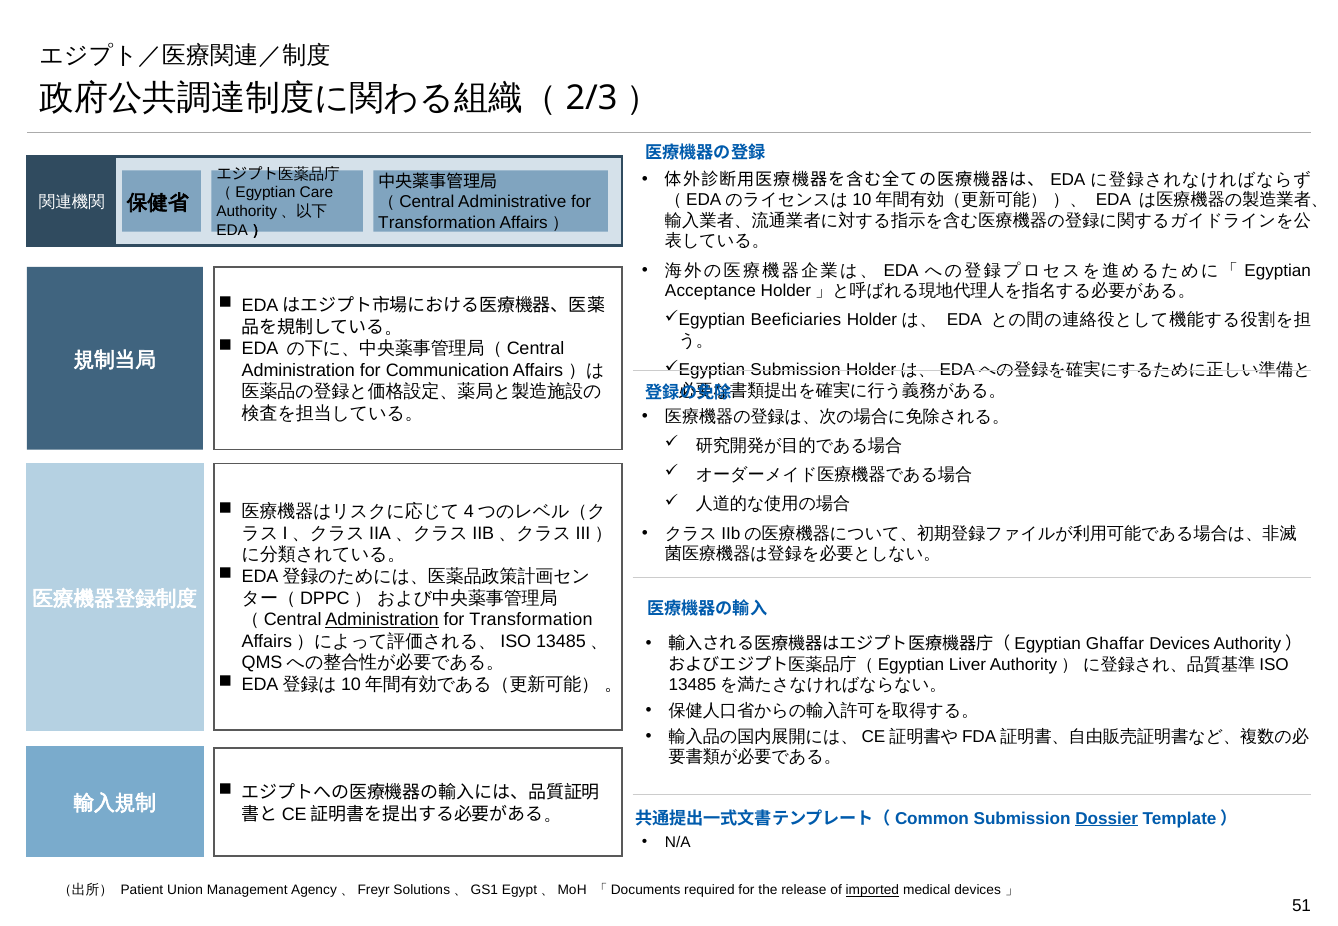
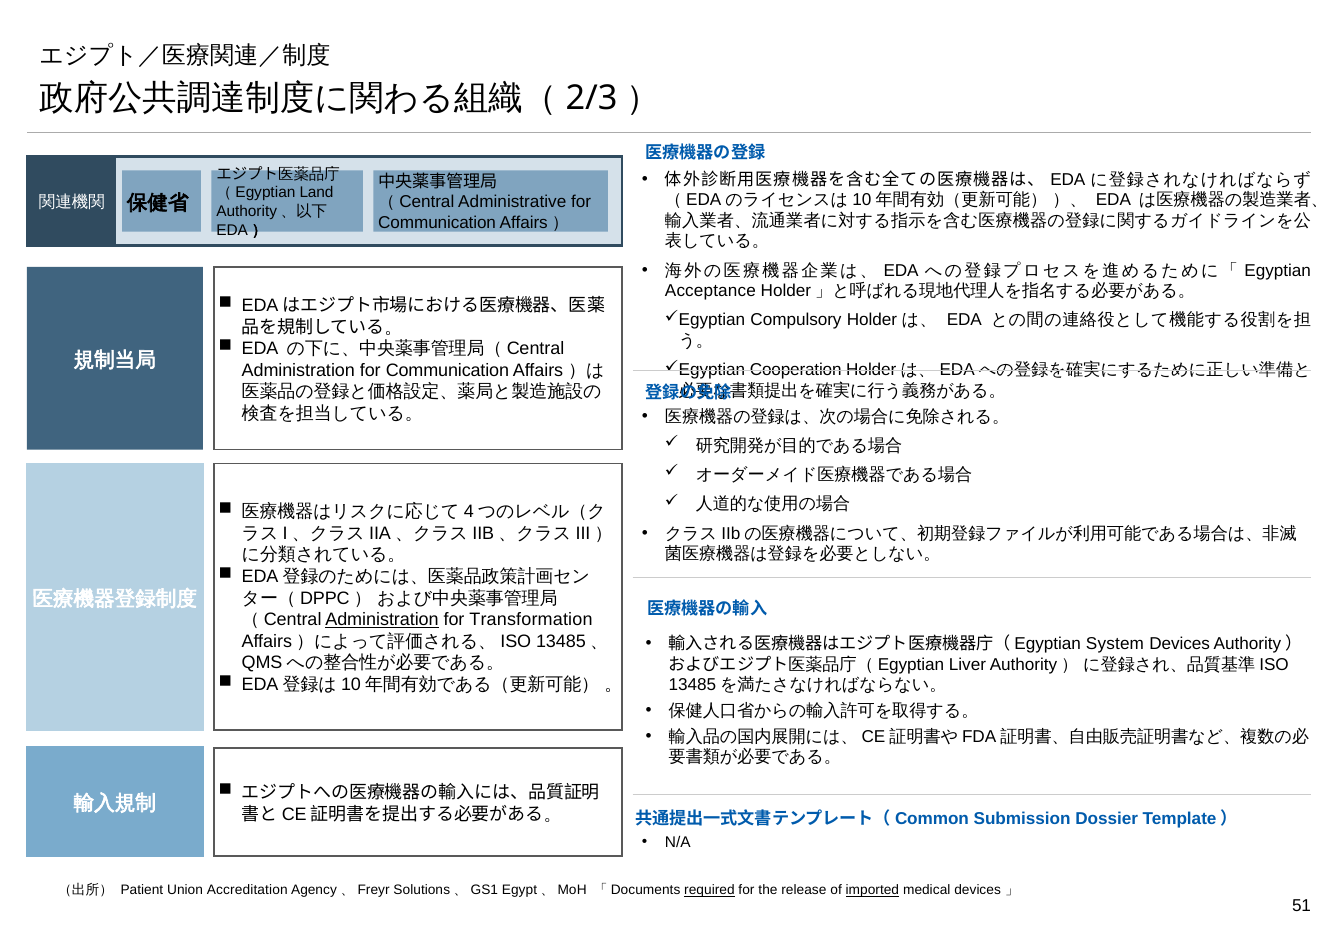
Care: Care -> Land (317, 193)
Transformation: Transformation -> Communication (437, 223)
Beeficiaries: Beeficiaries -> Compulsory (796, 320)
Submission: Submission -> Cooperation (796, 370)
Ghaffar: Ghaffar -> System (1115, 644)
Dossier underline: present -> none (1107, 819)
Management: Management -> Accreditation (247, 891)
required underline: none -> present (709, 891)
